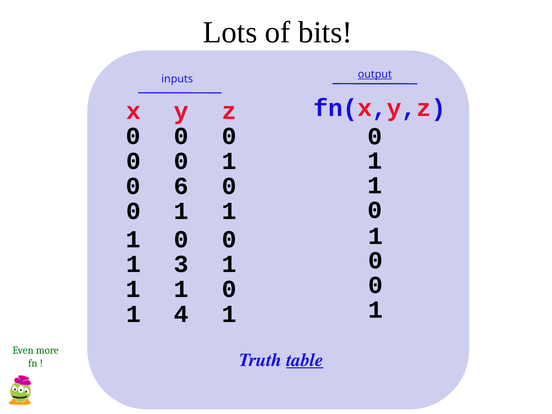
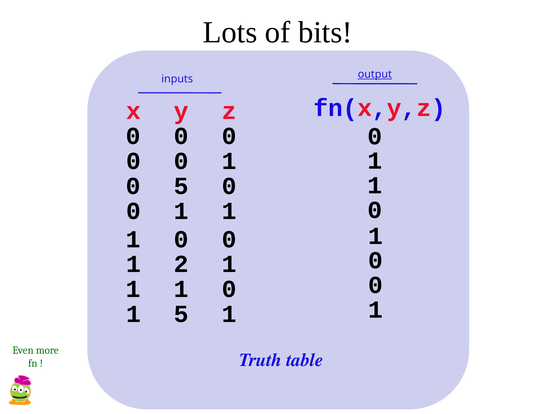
0 6: 6 -> 5 (181, 186)
3: 3 -> 2 (181, 264)
1 4: 4 -> 5 (181, 314)
table underline: present -> none (305, 360)
